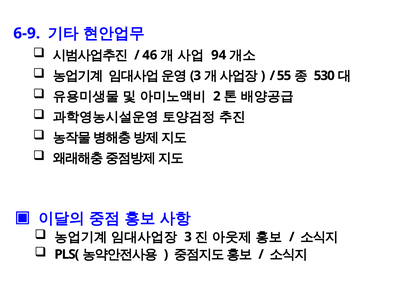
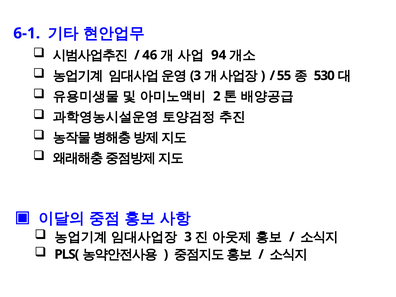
6-9: 6-9 -> 6-1 (27, 33)
